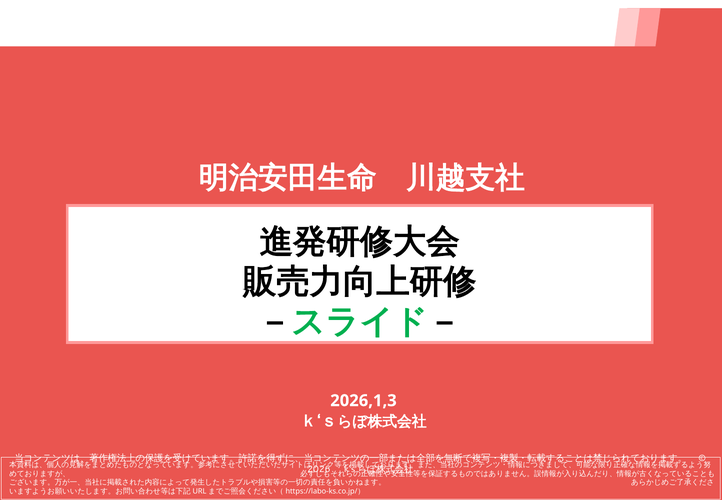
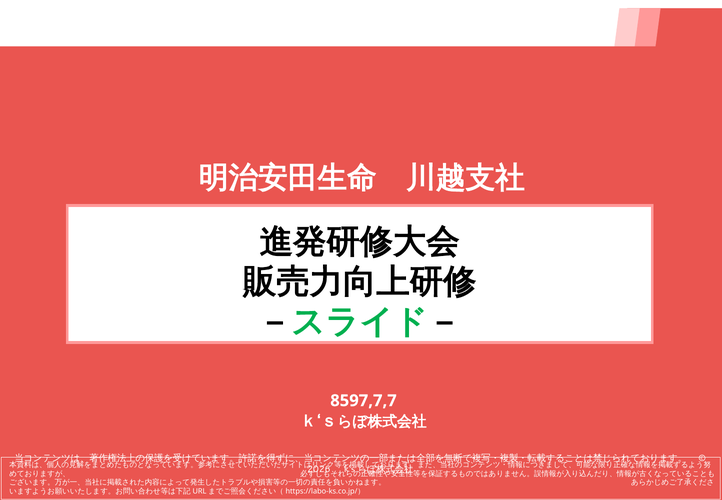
2026,1,3: 2026,1,3 -> 8597,7,7 (363, 401)
